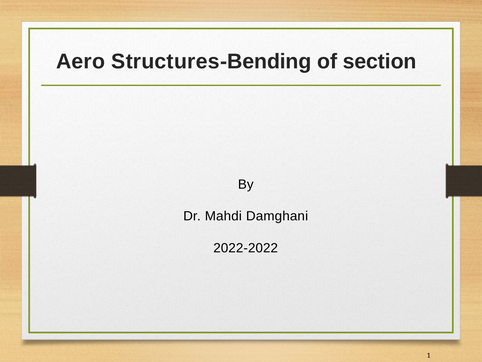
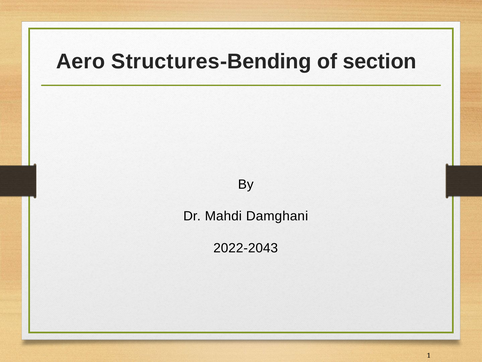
2022-2022: 2022-2022 -> 2022-2043 (246, 248)
